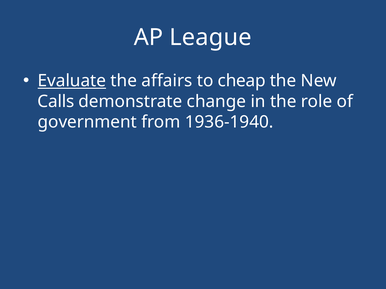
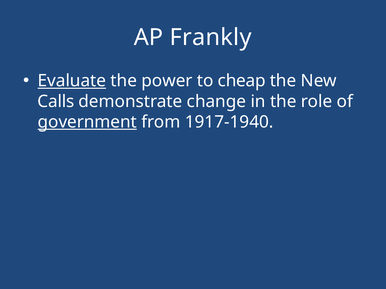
League: League -> Frankly (211, 37)
affairs: affairs -> power (167, 81)
government underline: none -> present (87, 122)
1936-1940: 1936-1940 -> 1917-1940 (229, 122)
